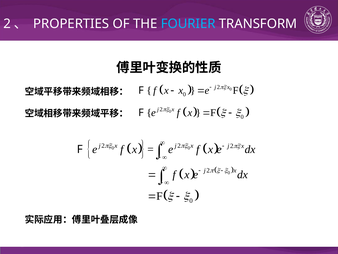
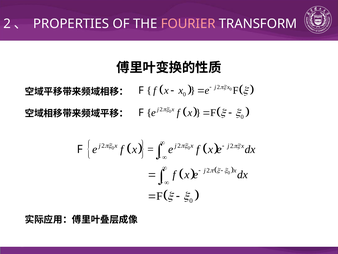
FOURIER colour: light blue -> pink (188, 24)
